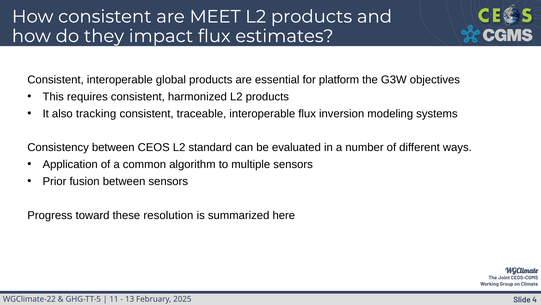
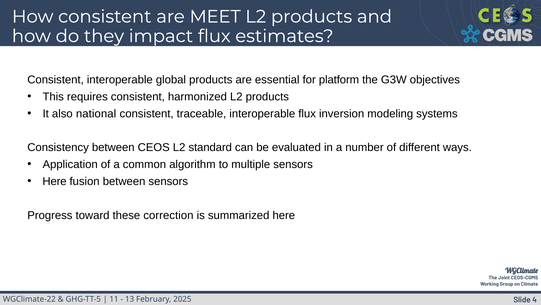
tracking: tracking -> national (96, 113)
Prior: Prior -> Here (55, 181)
resolution: resolution -> correction (168, 215)
